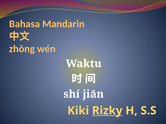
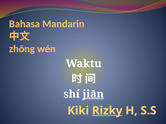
jiān underline: none -> present (93, 94)
